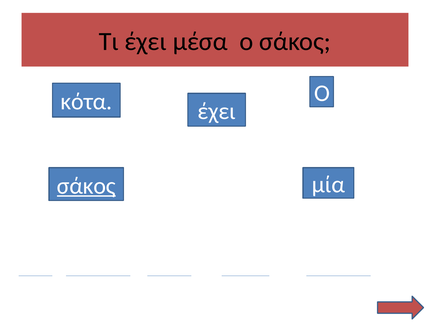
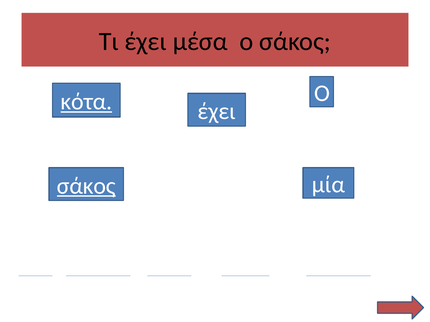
κότα underline: none -> present (86, 102)
